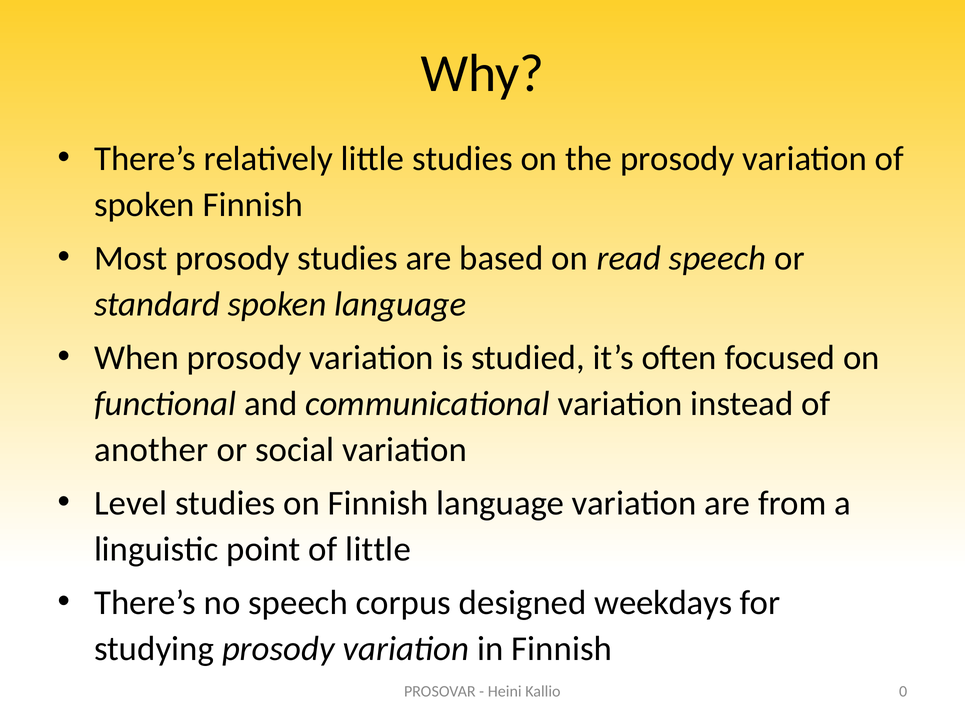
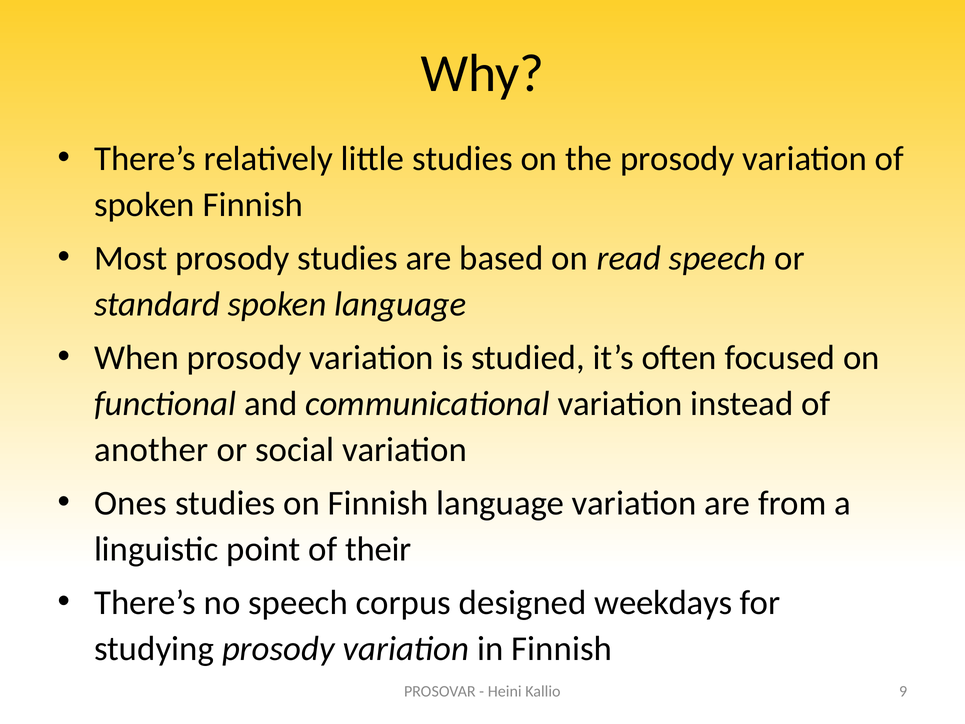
Level: Level -> Ones (131, 503)
of little: little -> their (378, 549)
0: 0 -> 9 (903, 691)
